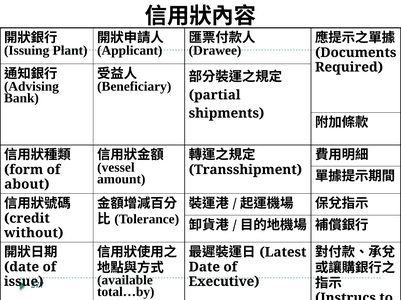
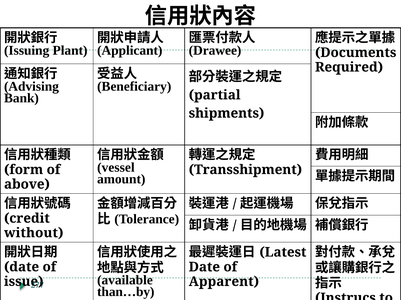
about: about -> above (27, 185)
Executive: Executive -> Apparent (224, 282)
total…by: total…by -> than…by (126, 293)
